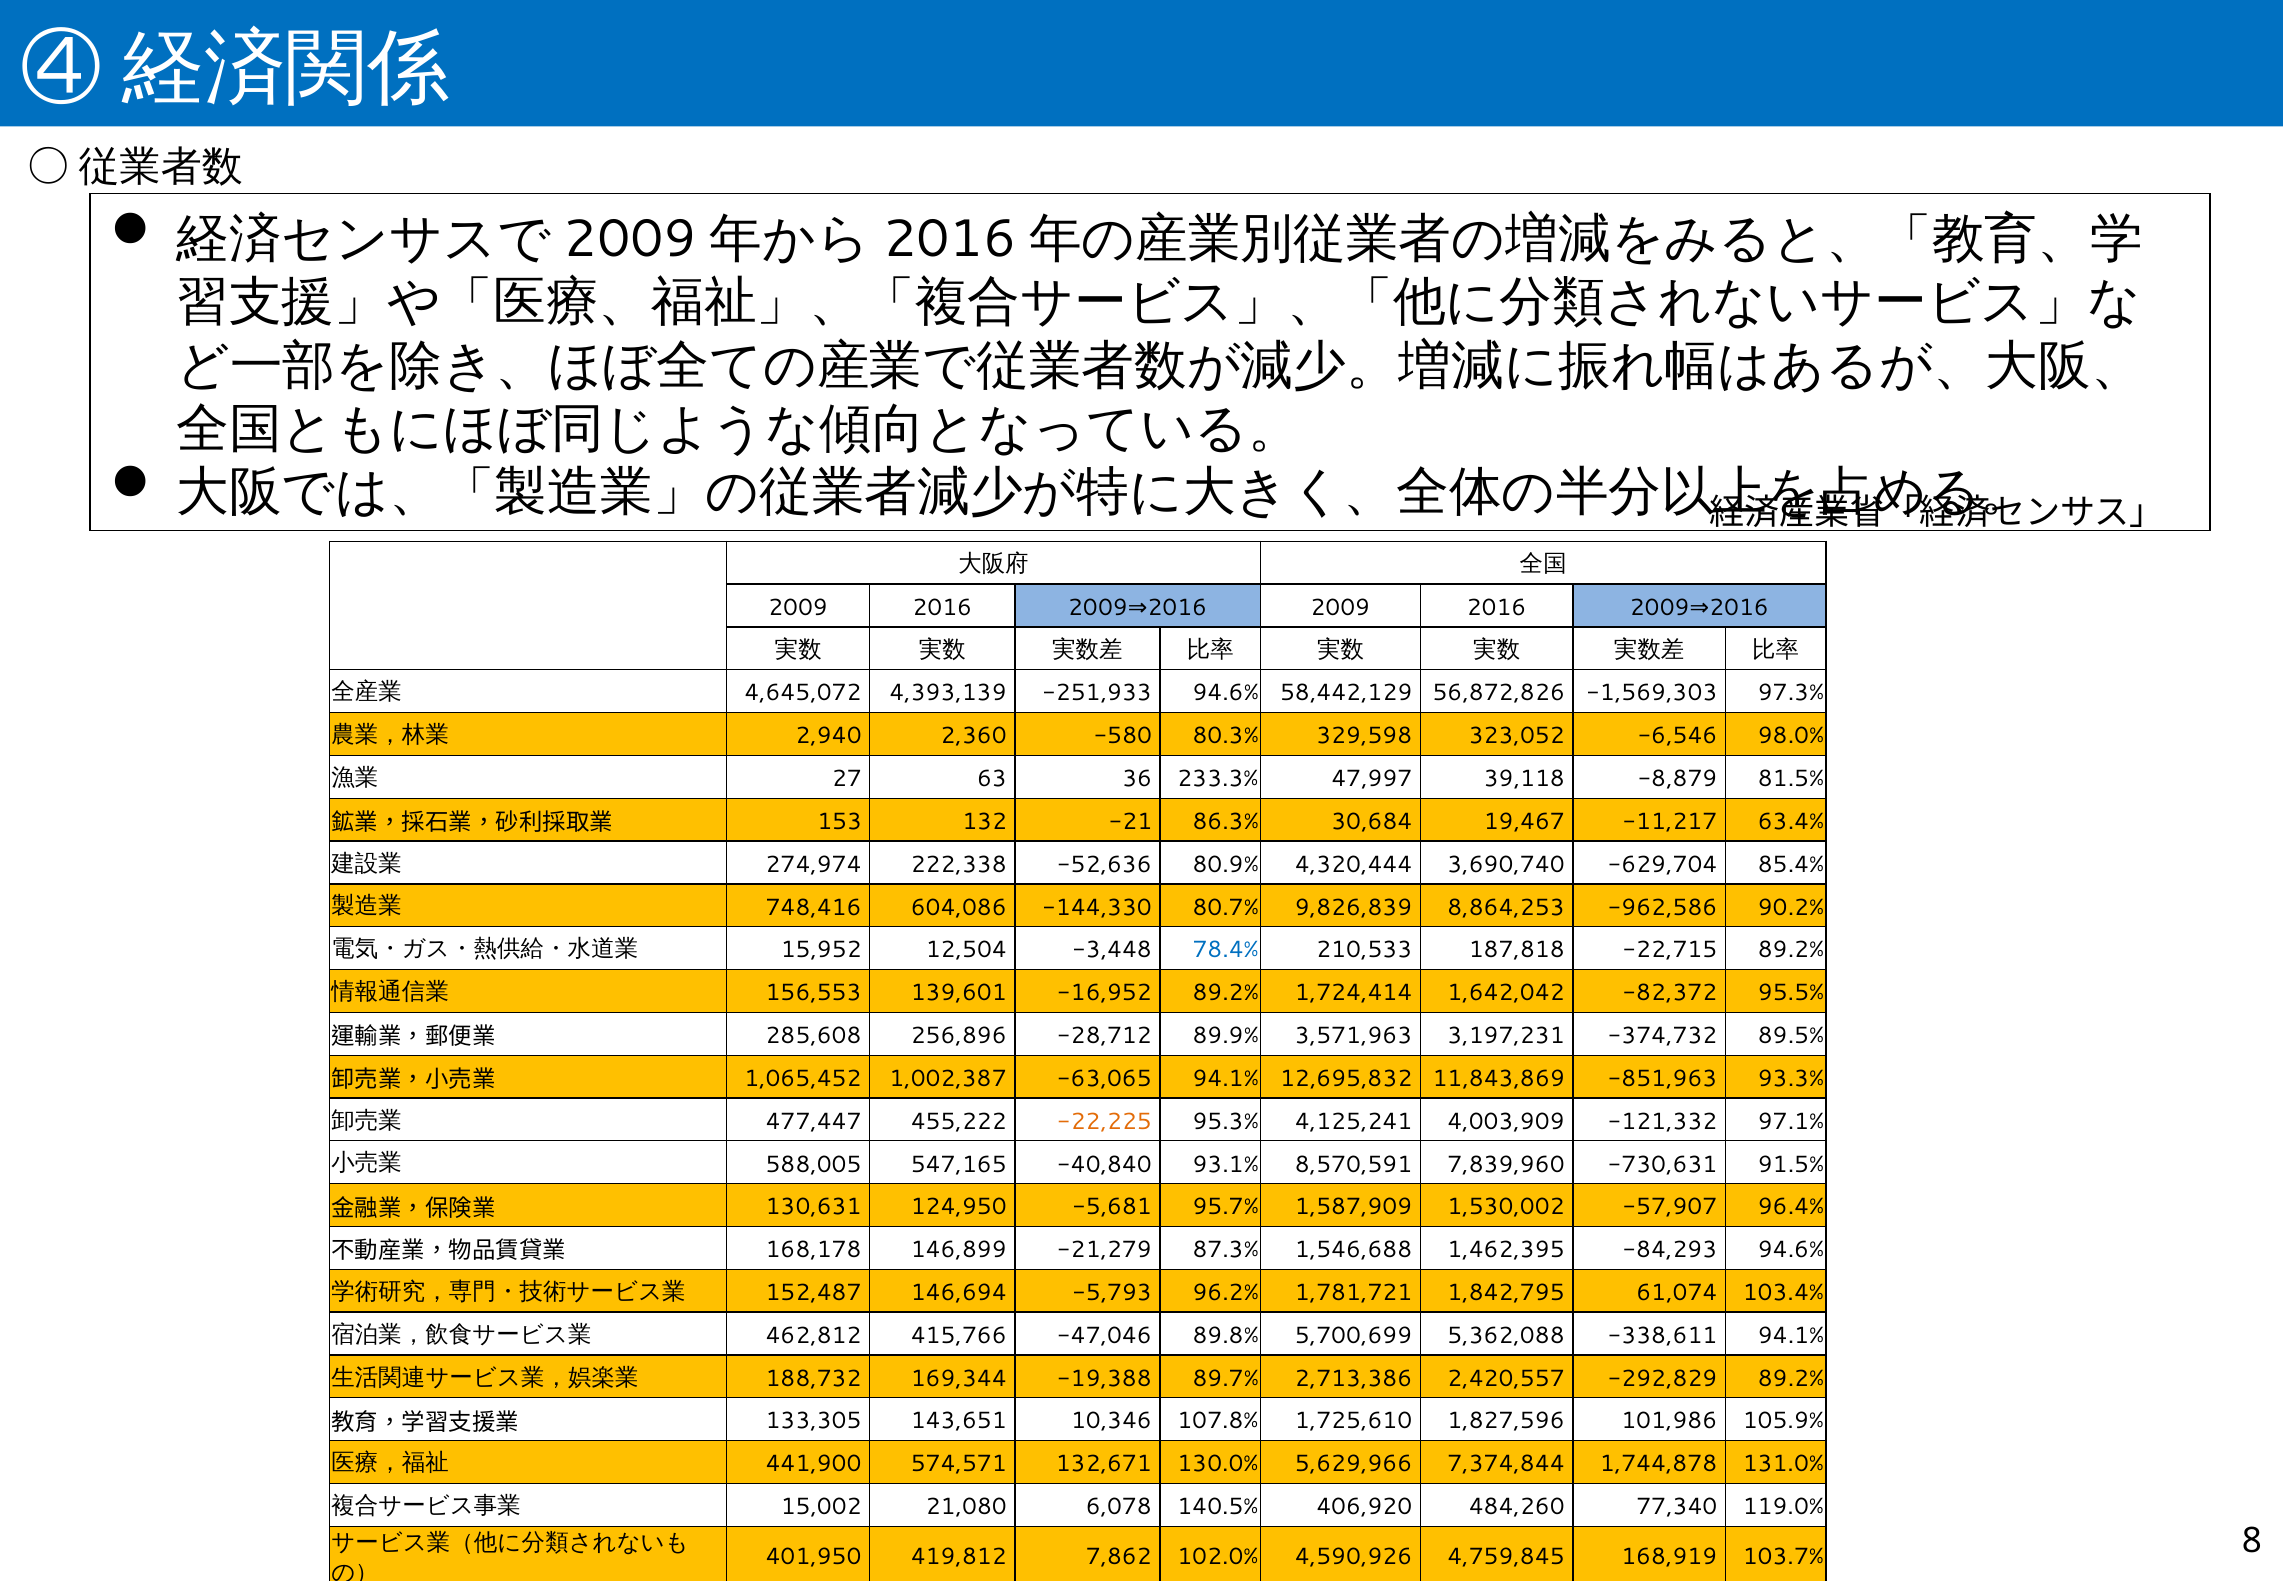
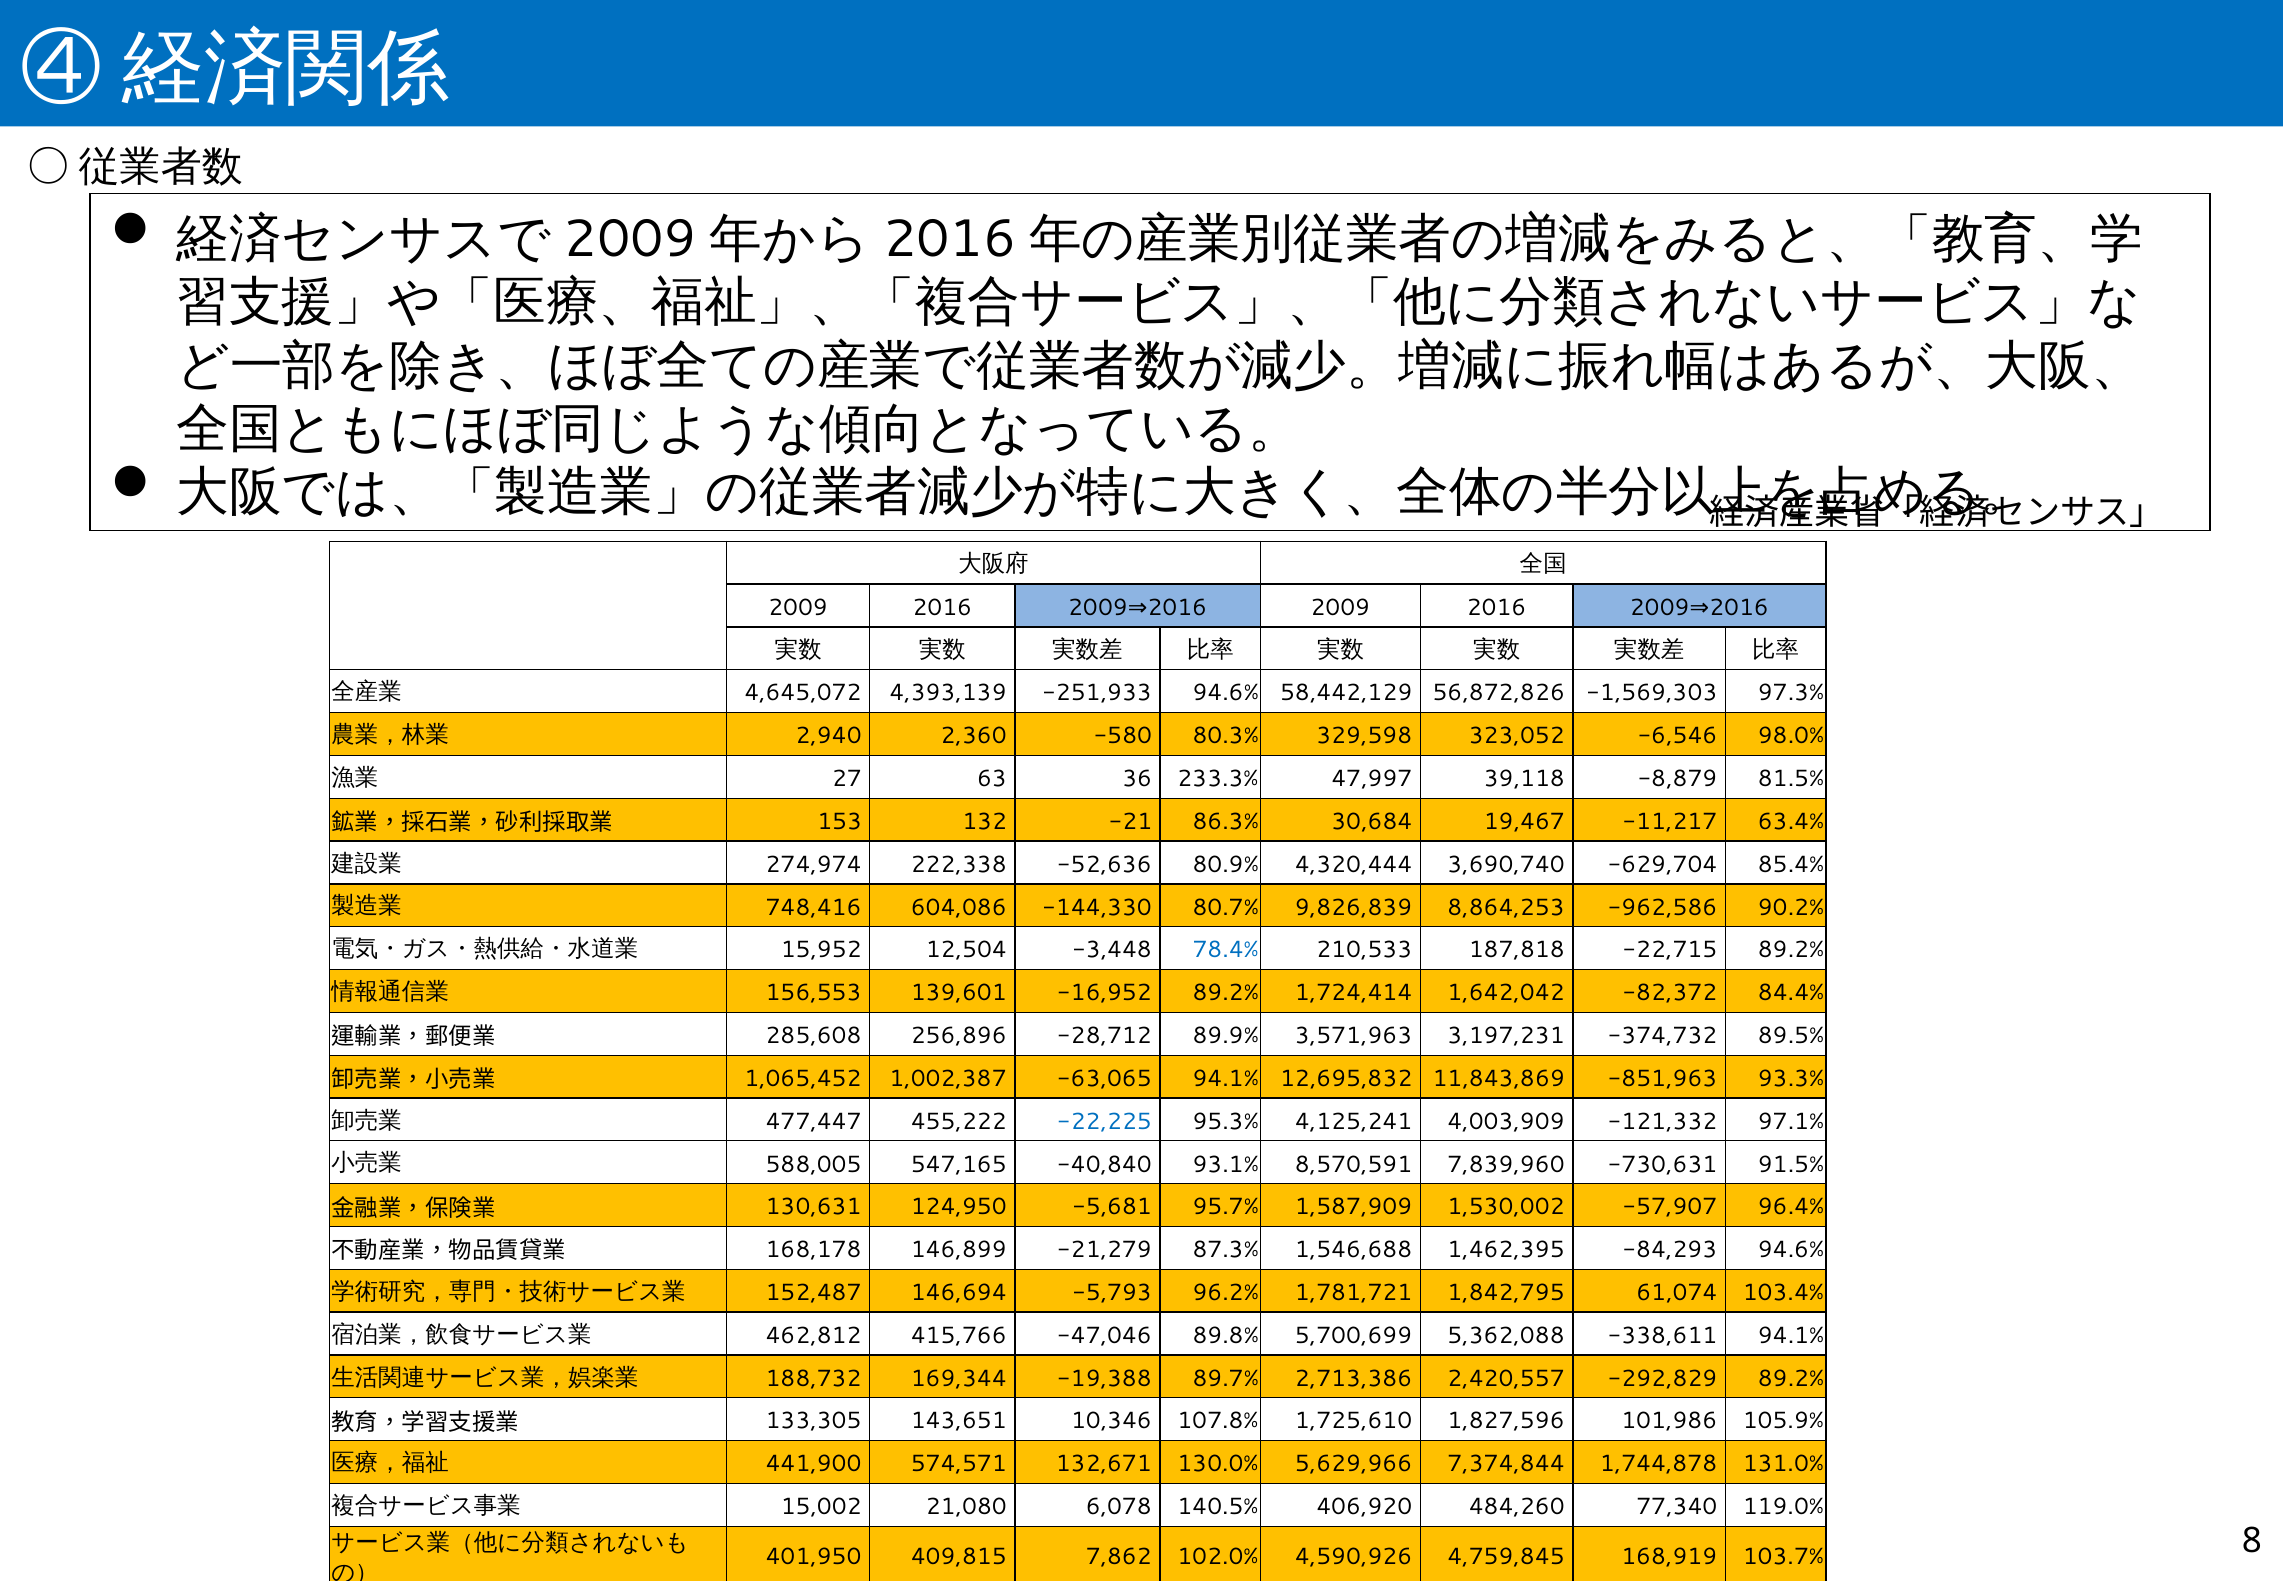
95.5%: 95.5% -> 84.4% (1791, 993)
-22,225 colour: orange -> blue (1104, 1121)
419,812: 419,812 -> 409,815 (959, 1557)
